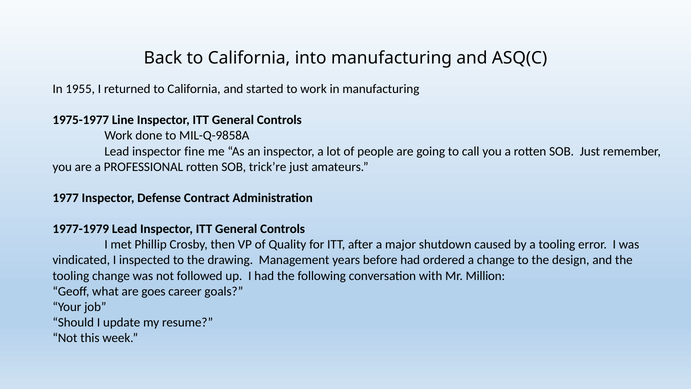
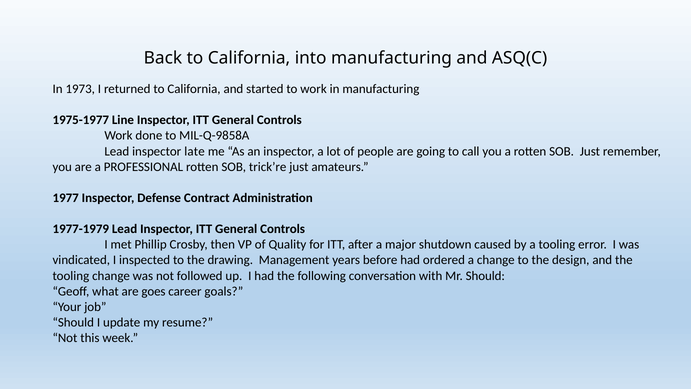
1955: 1955 -> 1973 (80, 89)
fine: fine -> late (195, 151)
Mr Million: Million -> Should (485, 276)
